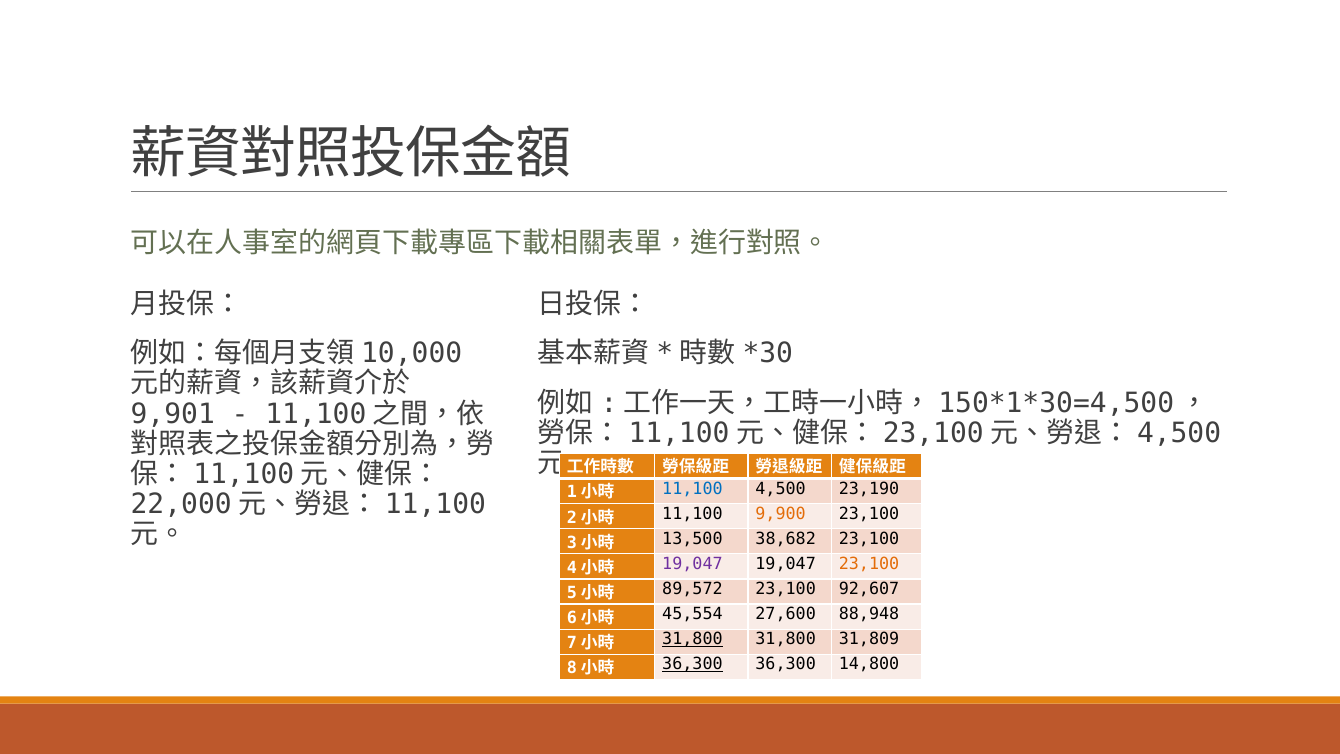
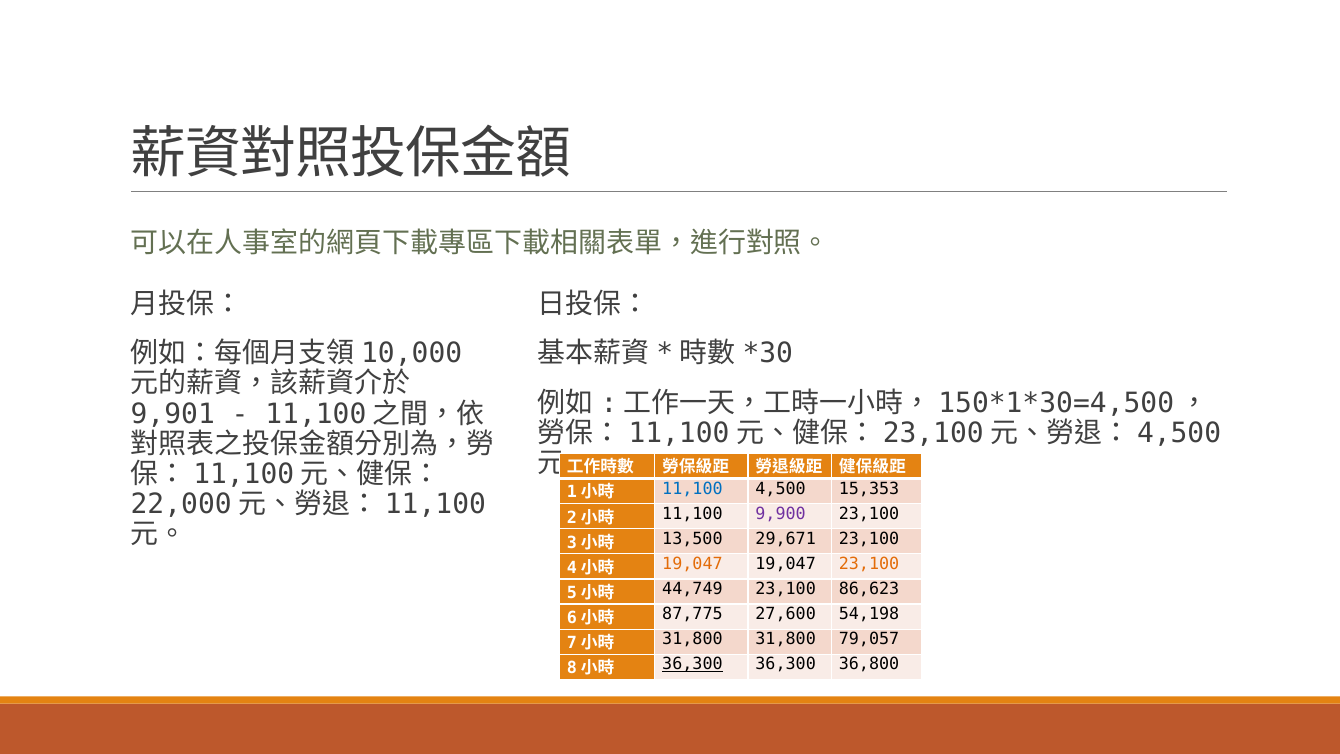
23,190: 23,190 -> 15,353 (869, 488)
9,900 colour: orange -> purple (781, 514)
38,682: 38,682 -> 29,671 (786, 539)
19,047 colour: purple -> orange (692, 564)
89,572: 89,572 -> 44,749 (692, 589)
92,607: 92,607 -> 86,623 (869, 589)
45,554: 45,554 -> 87,775 (692, 614)
88,948: 88,948 -> 54,198 (869, 614)
31,800 underline: present -> none (692, 639)
31,809: 31,809 -> 79,057 (869, 639)
14,800: 14,800 -> 36,800 (869, 664)
